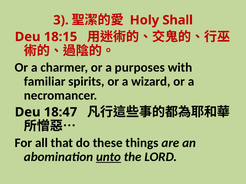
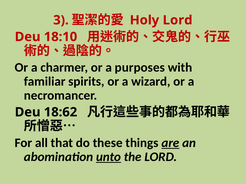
Holy Shall: Shall -> Lord (178, 20)
18:15: 18:15 -> 18:10 (61, 37)
18:47: 18:47 -> 18:62 (61, 112)
are underline: none -> present (170, 143)
